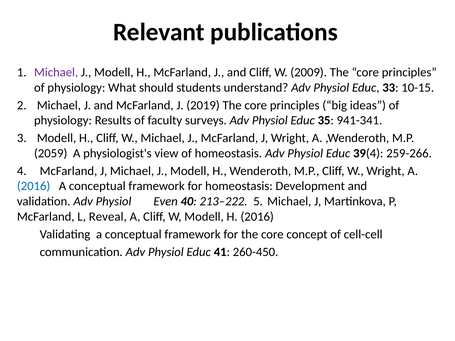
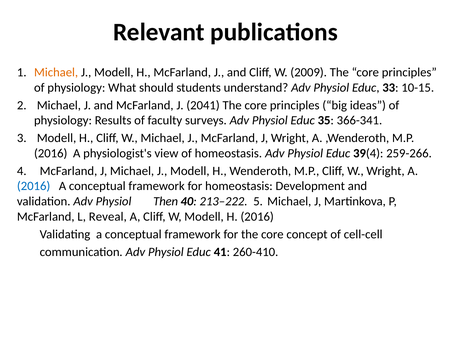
Michael colour: purple -> orange (56, 72)
2019: 2019 -> 2041 (203, 105)
941-341: 941-341 -> 366-341 (359, 120)
2059: 2059 -> 2016 (51, 153)
Even: Even -> Then (166, 201)
260-450: 260-450 -> 260-410 (256, 252)
